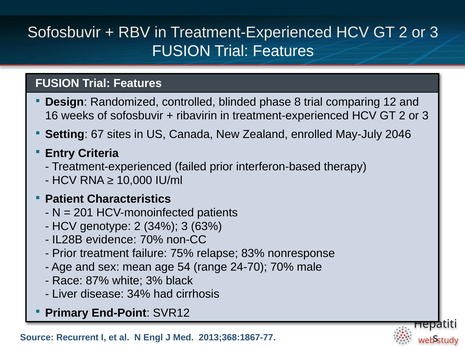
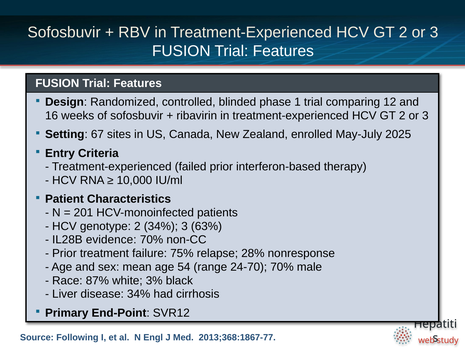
8: 8 -> 1 (298, 102)
2046: 2046 -> 2025 (398, 134)
83%: 83% -> 28% (253, 253)
Recurrent: Recurrent -> Following (77, 337)
